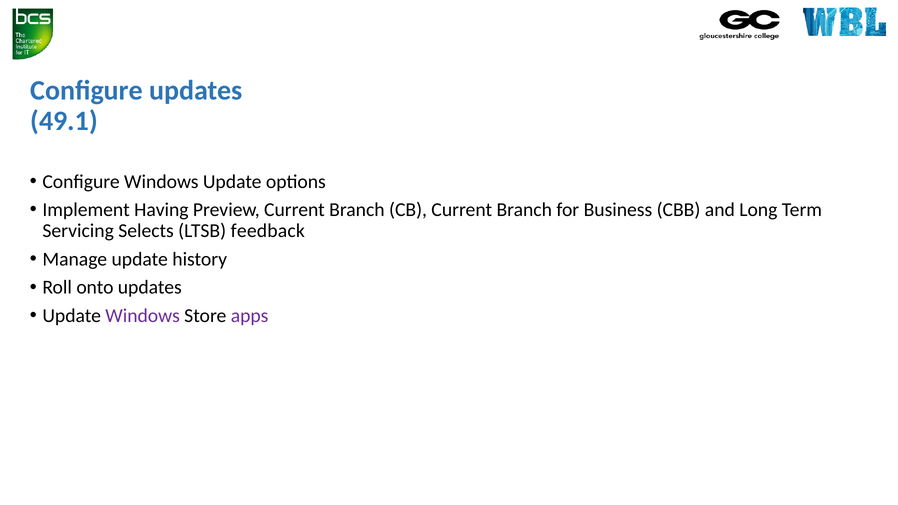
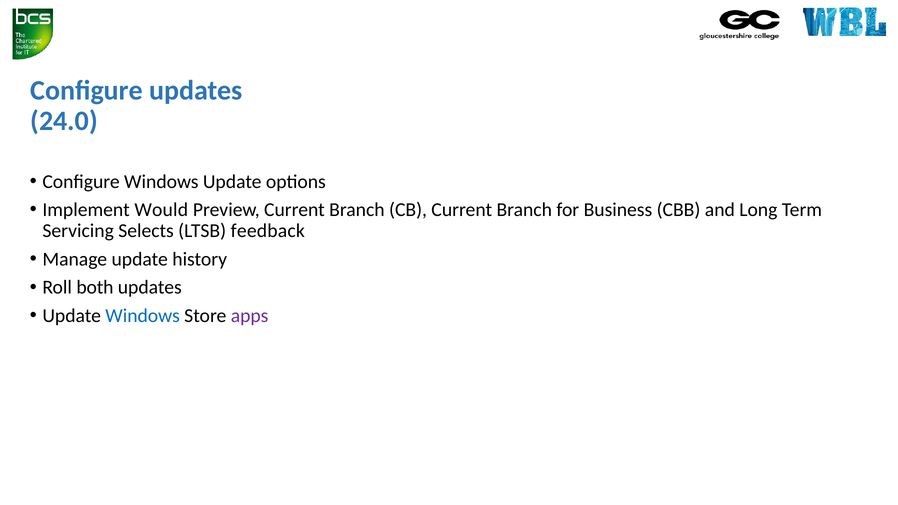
49.1: 49.1 -> 24.0 (64, 121)
Having: Having -> Would (161, 210)
onto: onto -> both (95, 287)
Windows colour: purple -> blue (143, 316)
